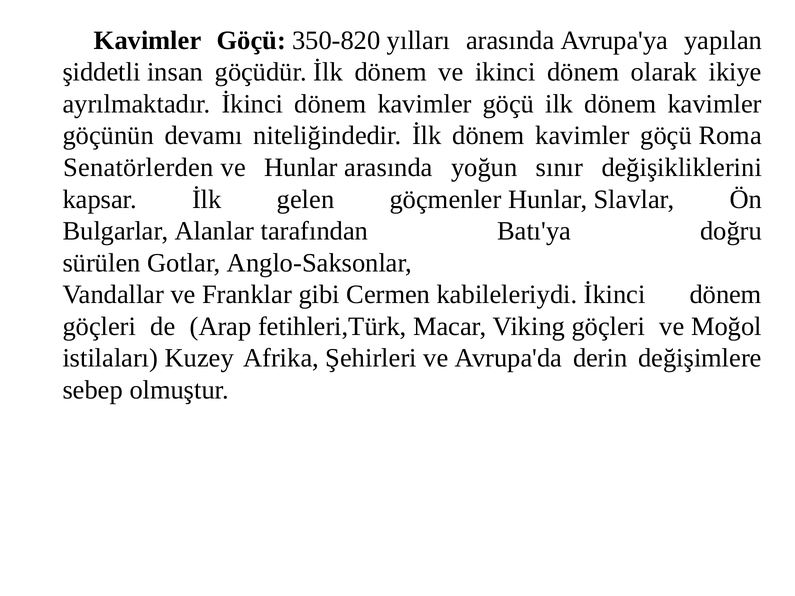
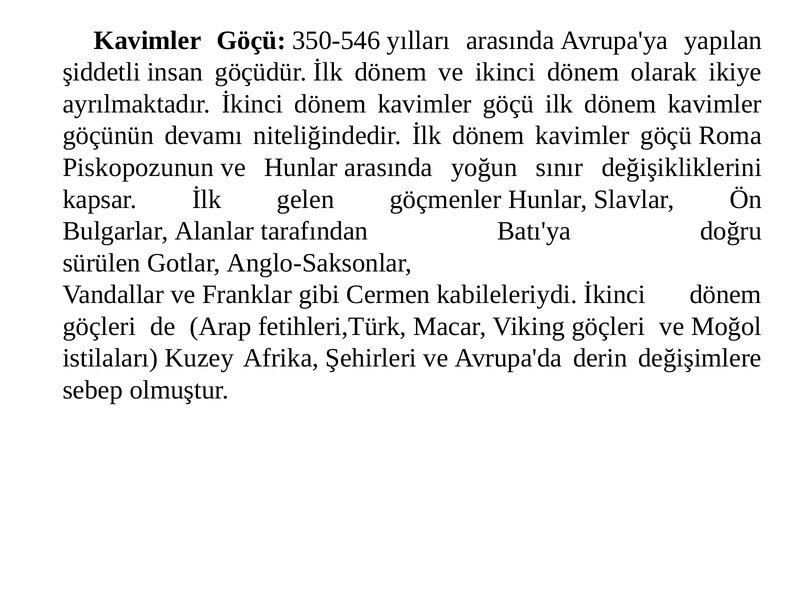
350-820: 350-820 -> 350-546 (336, 40)
Senatörlerden: Senatörlerden -> Piskopozunun (138, 168)
